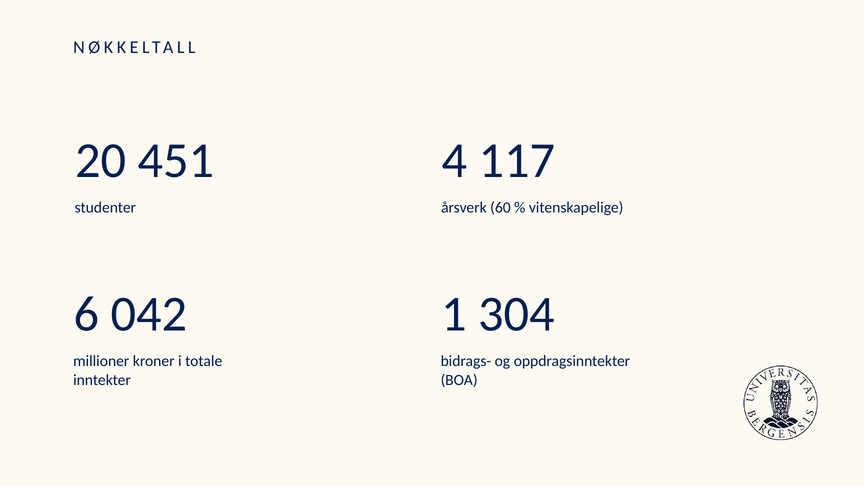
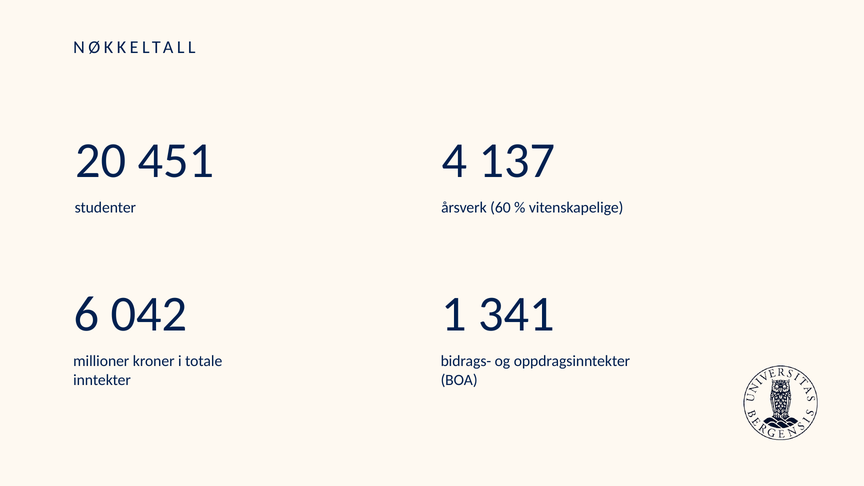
117: 117 -> 137 (517, 161)
304: 304 -> 341 (516, 314)
